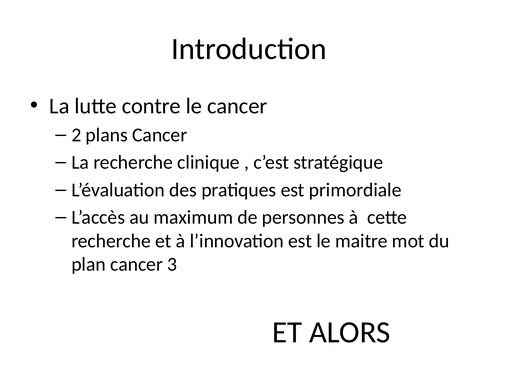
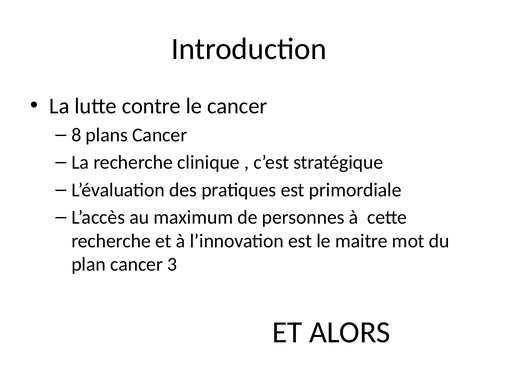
2: 2 -> 8 (76, 135)
